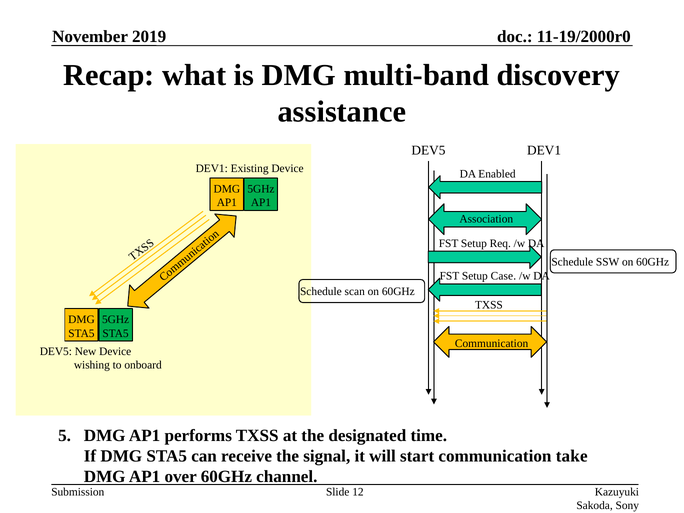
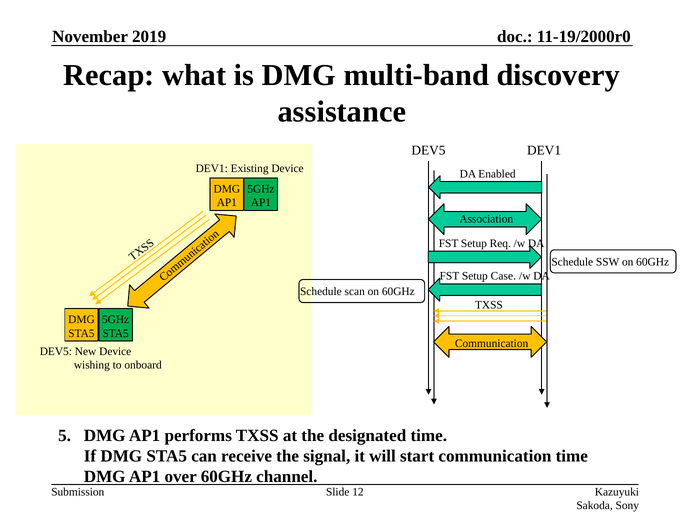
communication take: take -> time (572, 456)
